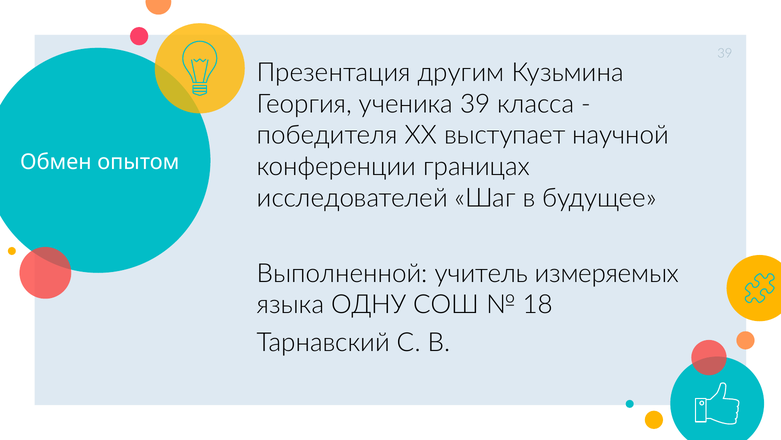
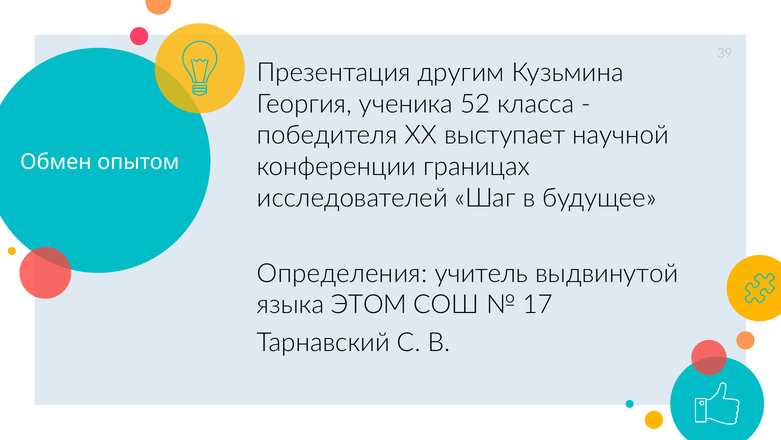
ученика 39: 39 -> 52 (475, 104)
Выполненной: Выполненной -> Определения (342, 273)
измеряемых: измеряемых -> выдвинутой (607, 273)
ОДНУ: ОДНУ -> ЭТОМ (369, 304)
18: 18 -> 17 (538, 304)
